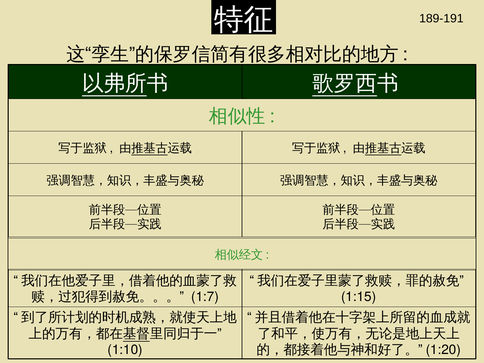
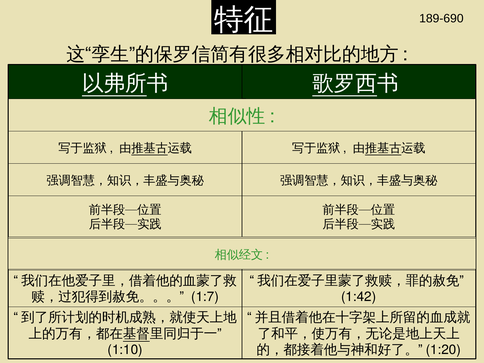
189-191: 189-191 -> 189-690 (441, 19)
1:15: 1:15 -> 1:42 (359, 297)
